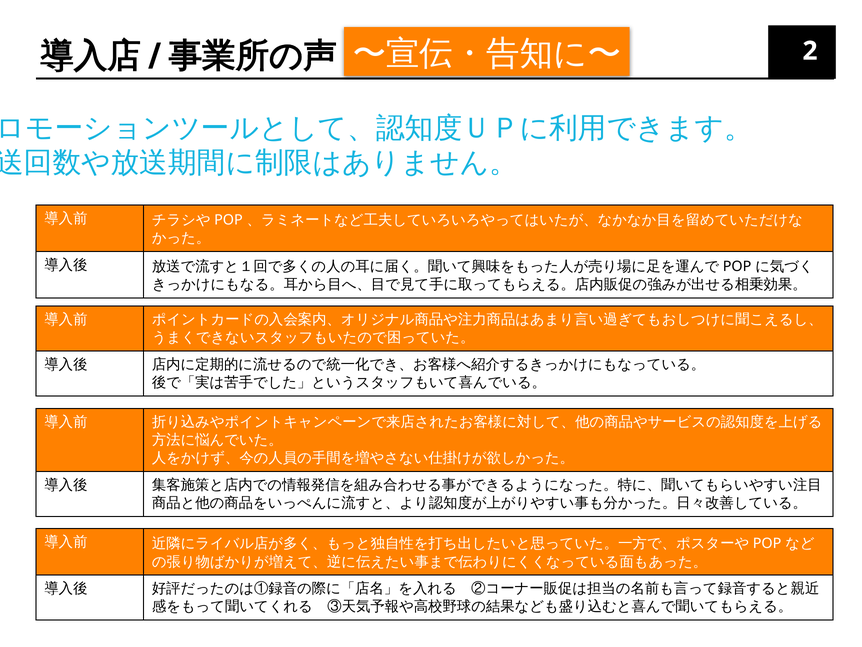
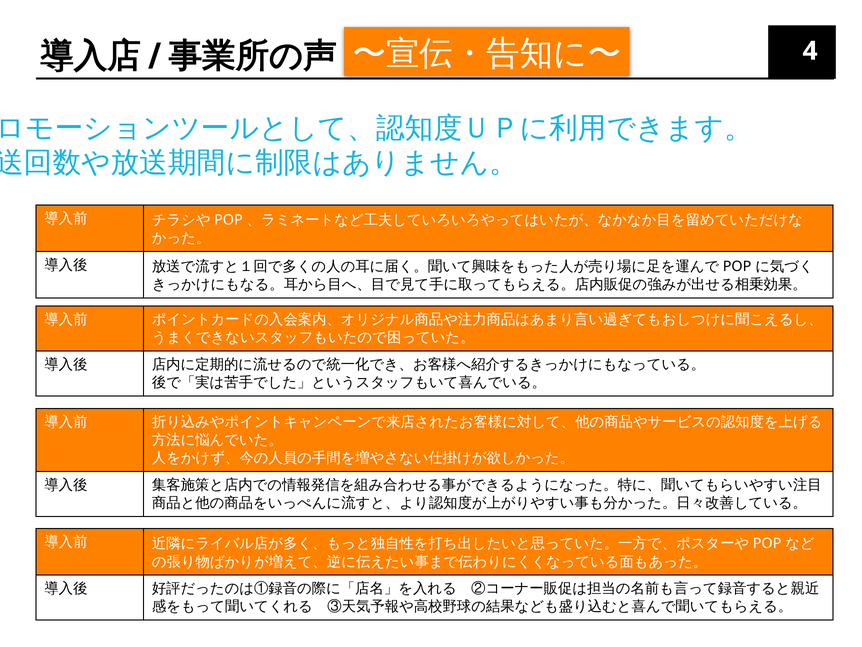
2: 2 -> 4 (810, 51)
